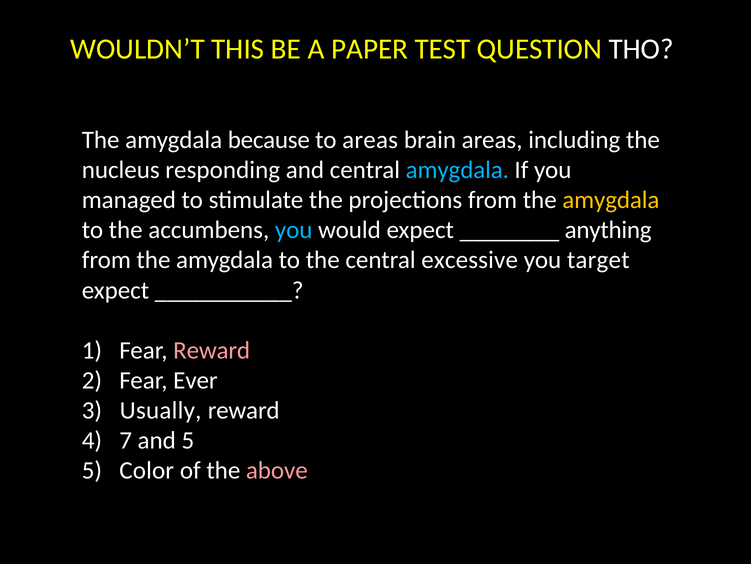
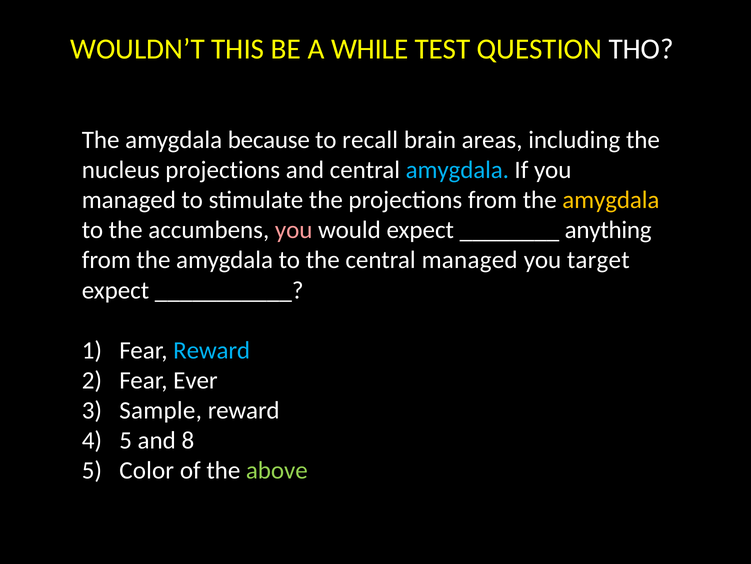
PAPER: PAPER -> WHILE (370, 49)
to areas: areas -> recall (370, 140)
nucleus responding: responding -> projections (223, 170)
you colour: light blue -> pink (294, 230)
central excessive: excessive -> managed (470, 260)
Reward colour: pink -> light blue (212, 350)
Usually: Usually -> Sample (161, 410)
7: 7 -> 5 (126, 440)
and 5: 5 -> 8 (188, 440)
above colour: pink -> light green (277, 470)
